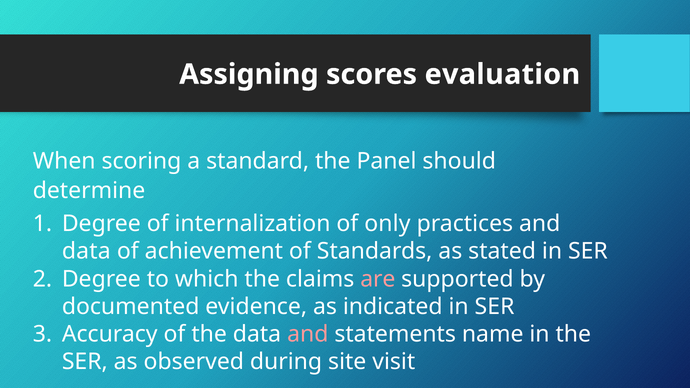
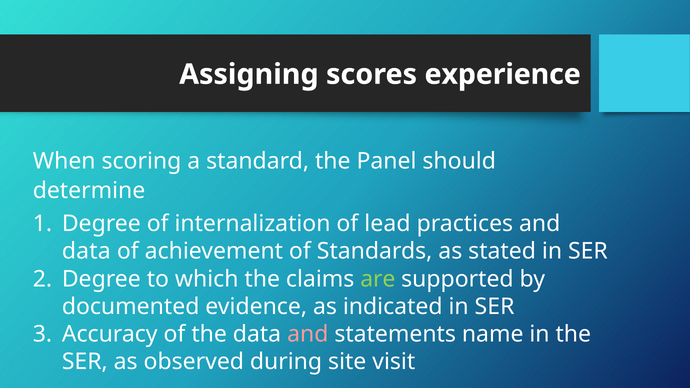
evaluation: evaluation -> experience (503, 74)
only: only -> lead (387, 224)
are colour: pink -> light green (378, 279)
